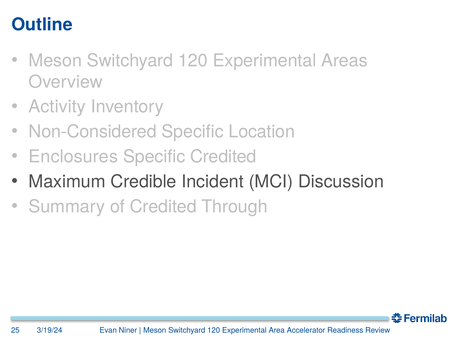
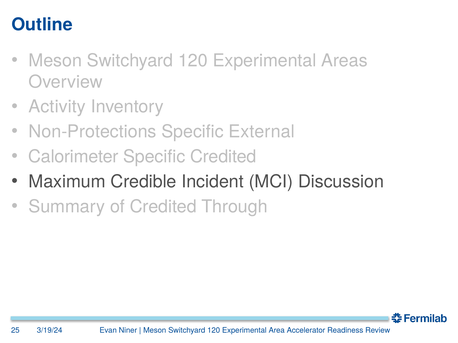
Non-Considered: Non-Considered -> Non-Protections (93, 132)
Location: Location -> External (262, 132)
Enclosures: Enclosures -> Calorimeter (73, 157)
